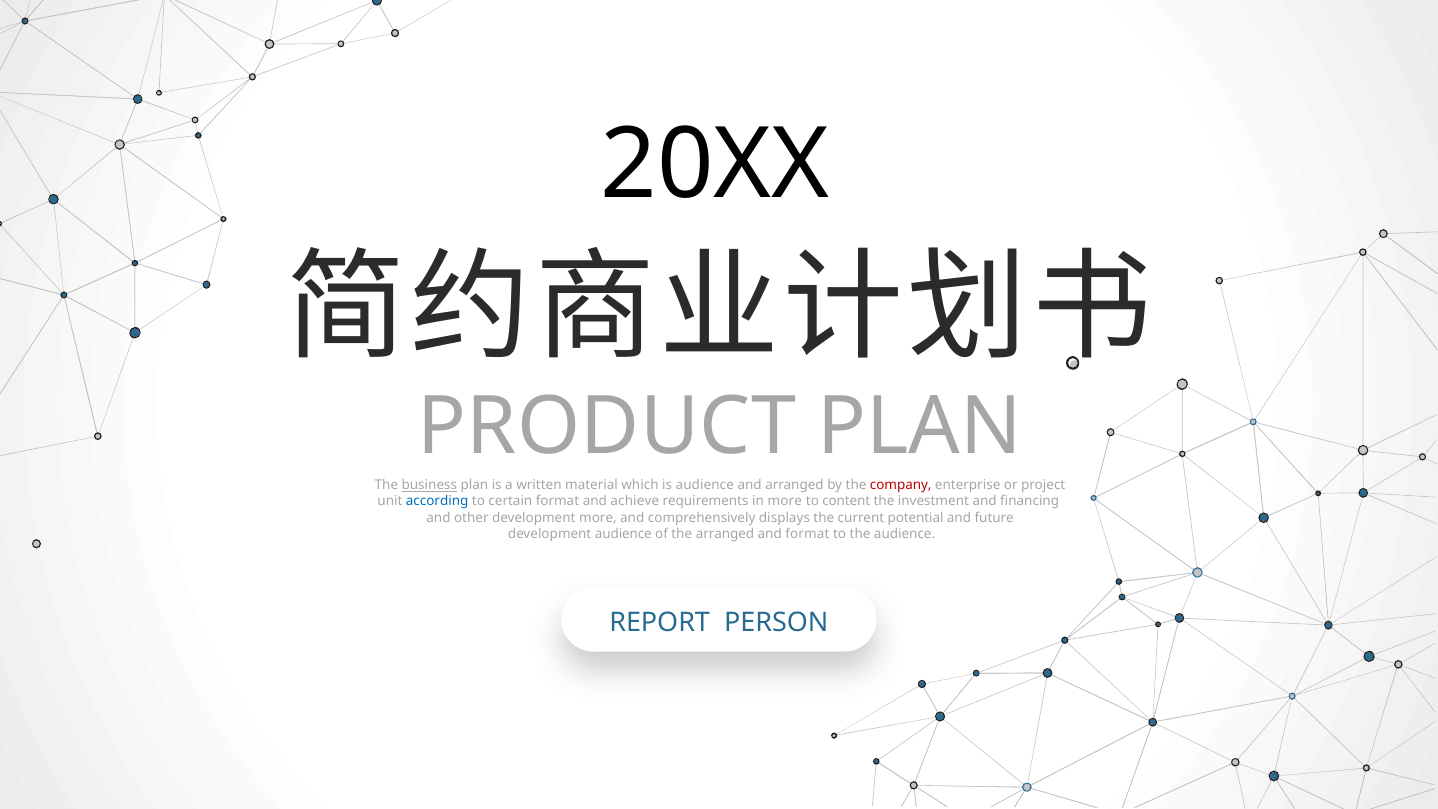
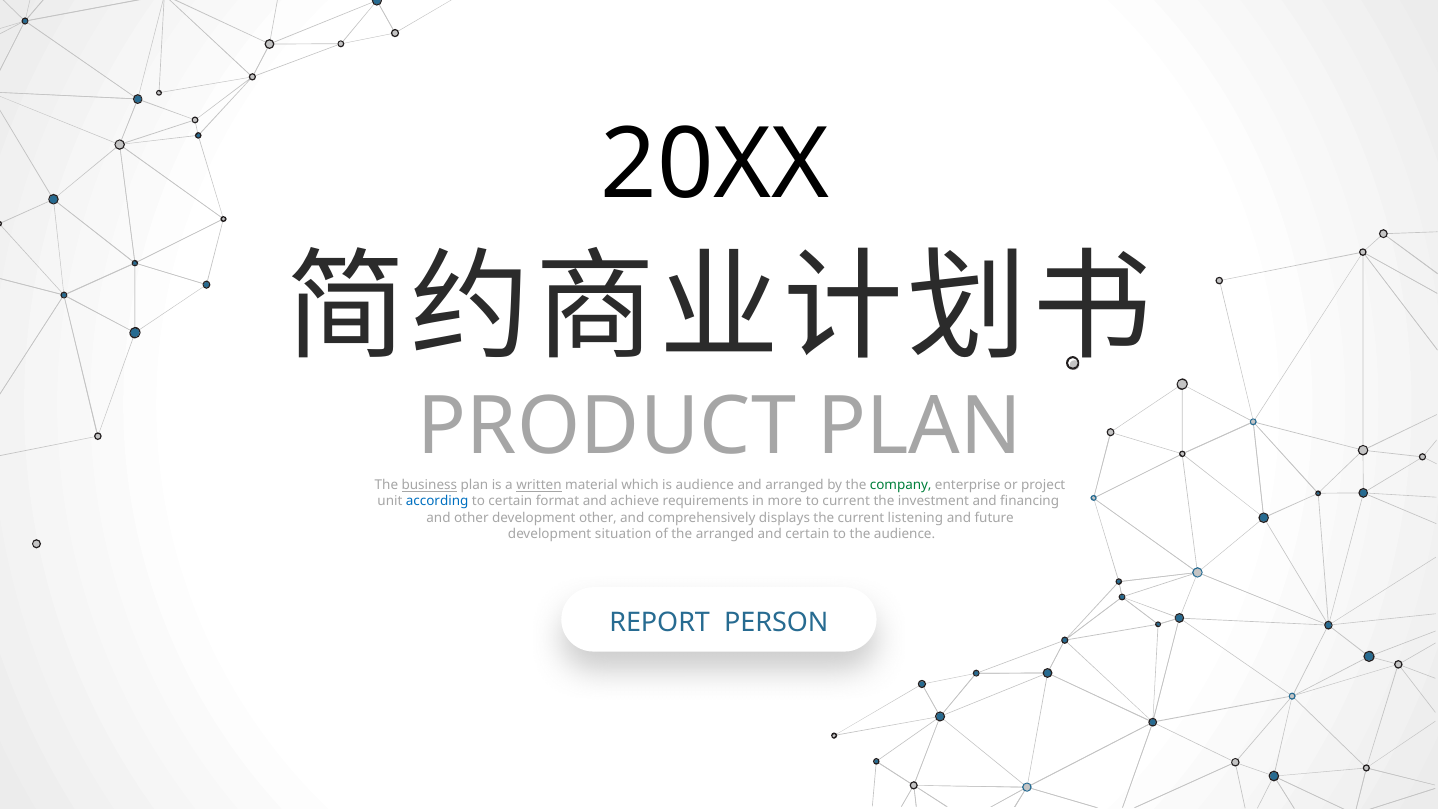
written underline: none -> present (539, 485)
company colour: red -> green (901, 485)
to content: content -> current (846, 501)
development more: more -> other (598, 518)
potential: potential -> listening (915, 518)
development audience: audience -> situation (623, 534)
and format: format -> certain (807, 534)
